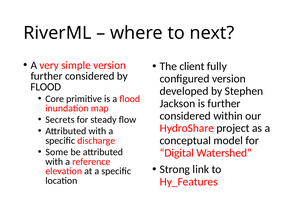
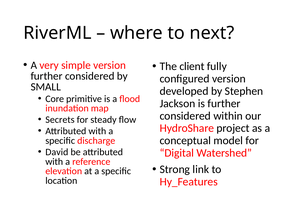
FLOOD: FLOOD -> SMALL (46, 87)
Some: Some -> David (57, 152)
